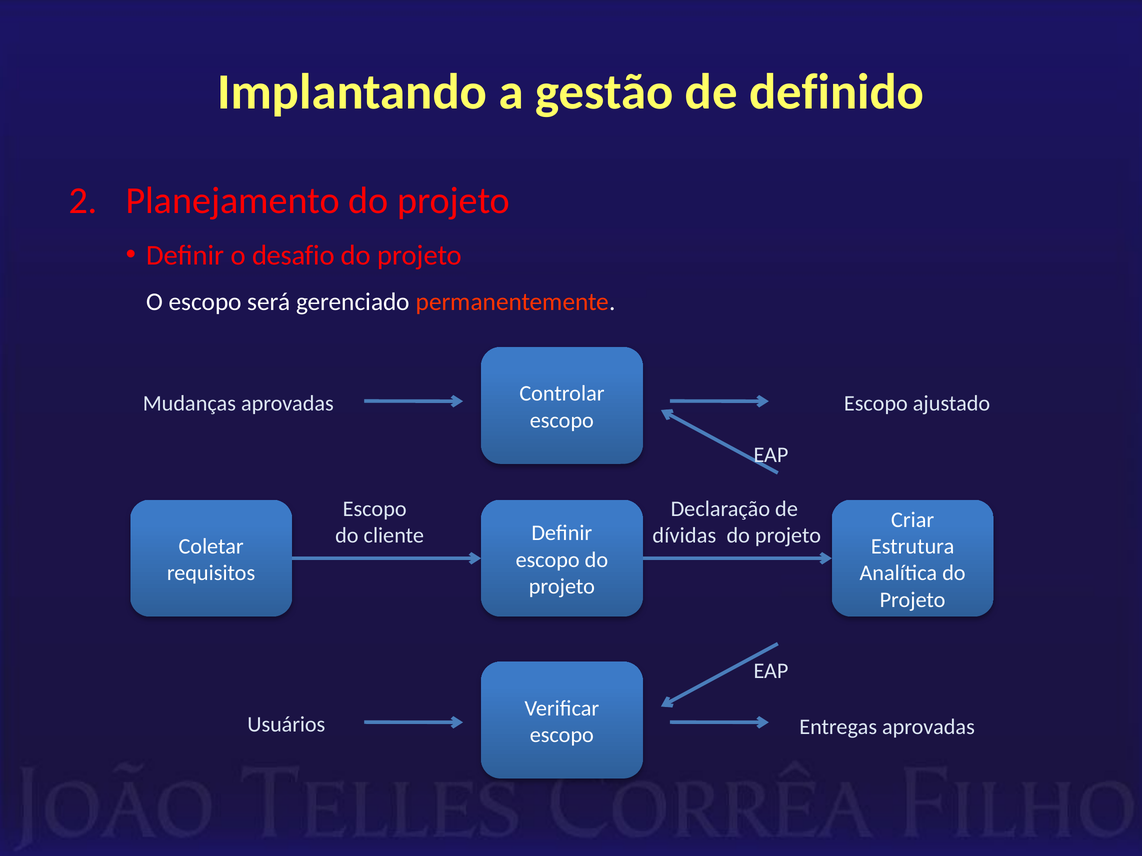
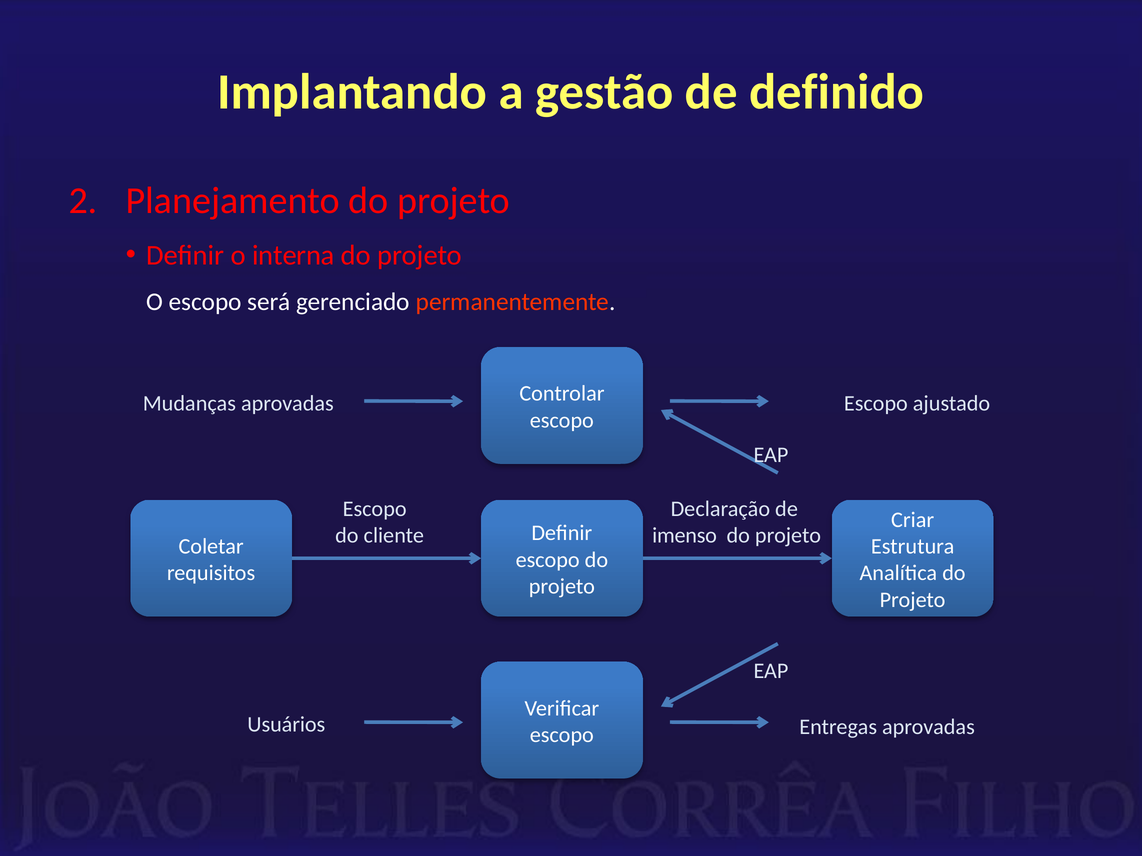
desafio: desafio -> interna (293, 255)
dívidas: dívidas -> imenso (685, 536)
